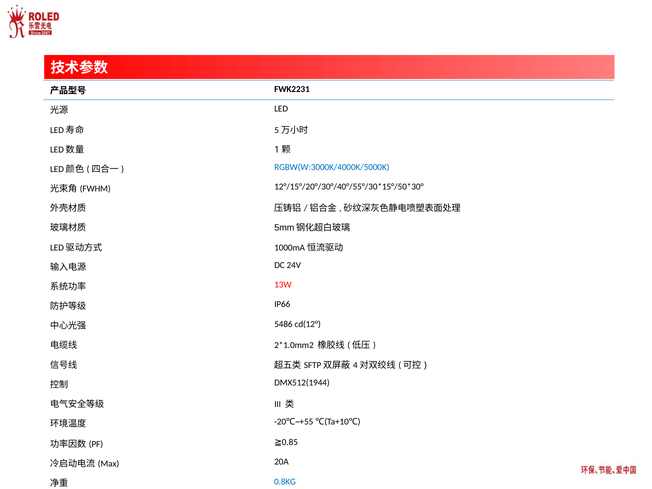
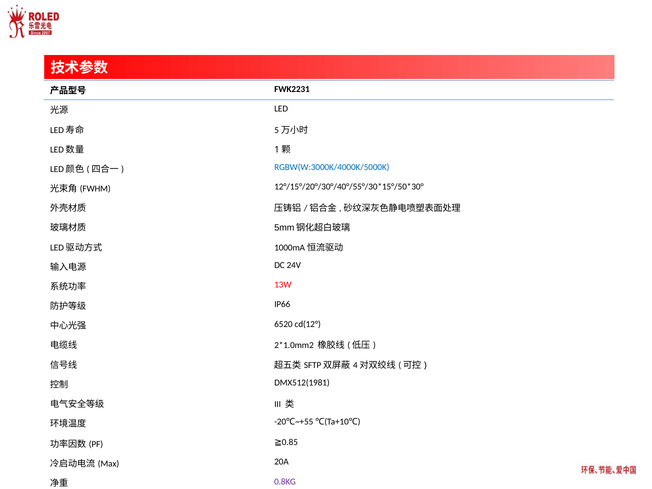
5486: 5486 -> 6520 (283, 324)
DMX512(1944: DMX512(1944 -> DMX512(1981 (302, 383)
0.8KG colour: blue -> purple (285, 482)
